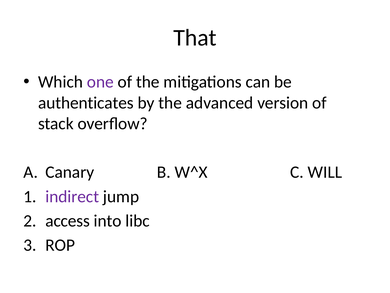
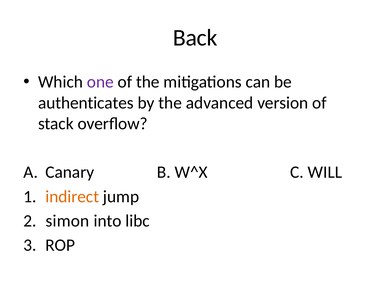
That: That -> Back (195, 38)
indirect colour: purple -> orange (72, 196)
access: access -> simon (67, 221)
